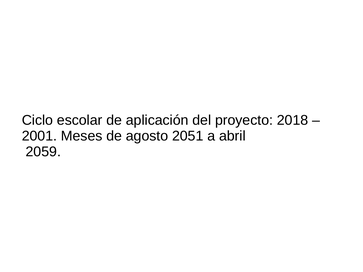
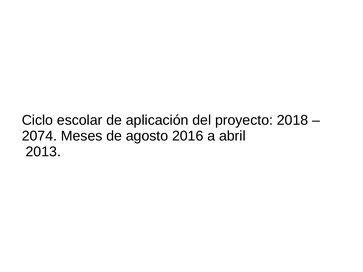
2001: 2001 -> 2074 (39, 136)
2051: 2051 -> 2016 (188, 136)
2059: 2059 -> 2013 (43, 152)
